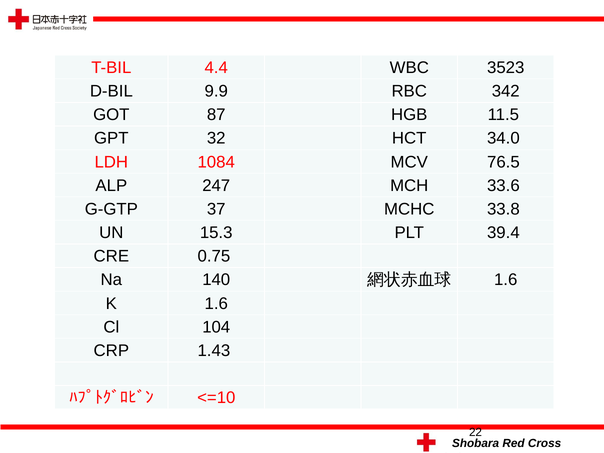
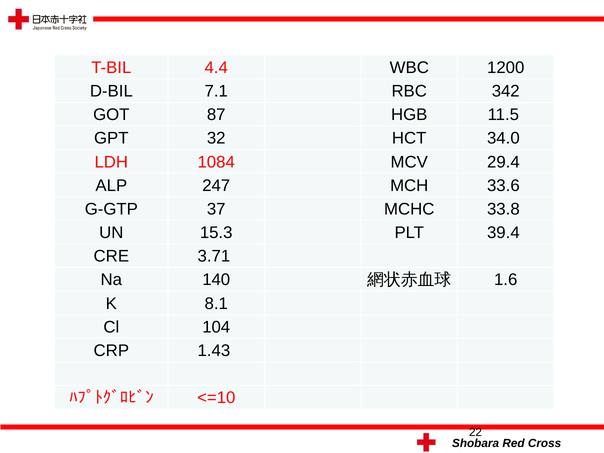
3523: 3523 -> 1200 (506, 68)
9.9: 9.9 -> 7.1 (216, 91)
76.5: 76.5 -> 29.4 (503, 162)
0.75: 0.75 -> 3.71 (214, 256)
K 1.6: 1.6 -> 8.1 (216, 304)
